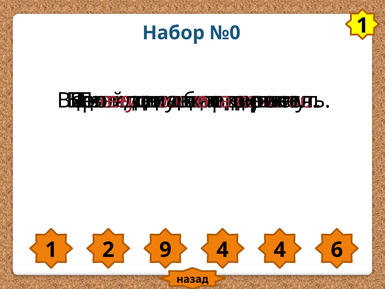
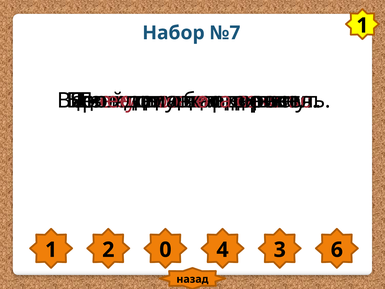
№0: №0 -> №7 (225, 33)
9: 9 -> 0 (165, 250)
4 4: 4 -> 3 (280, 250)
